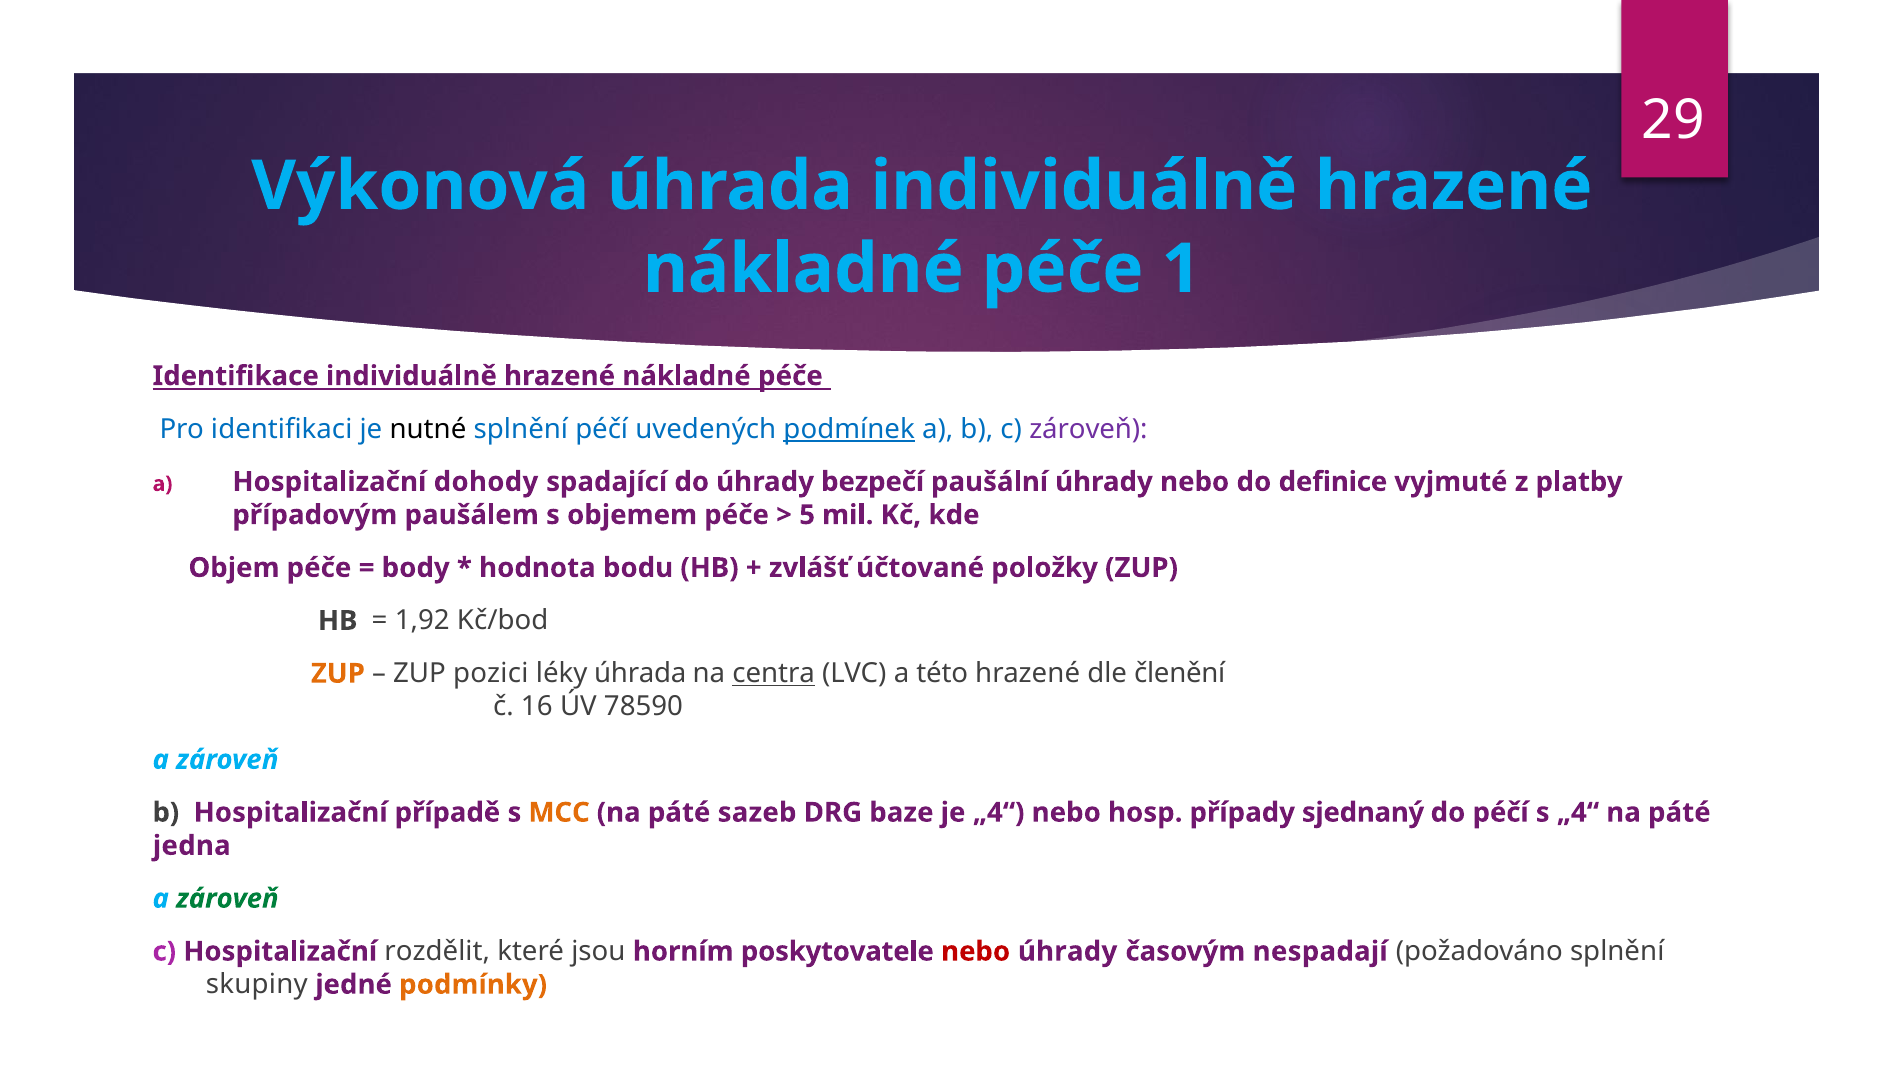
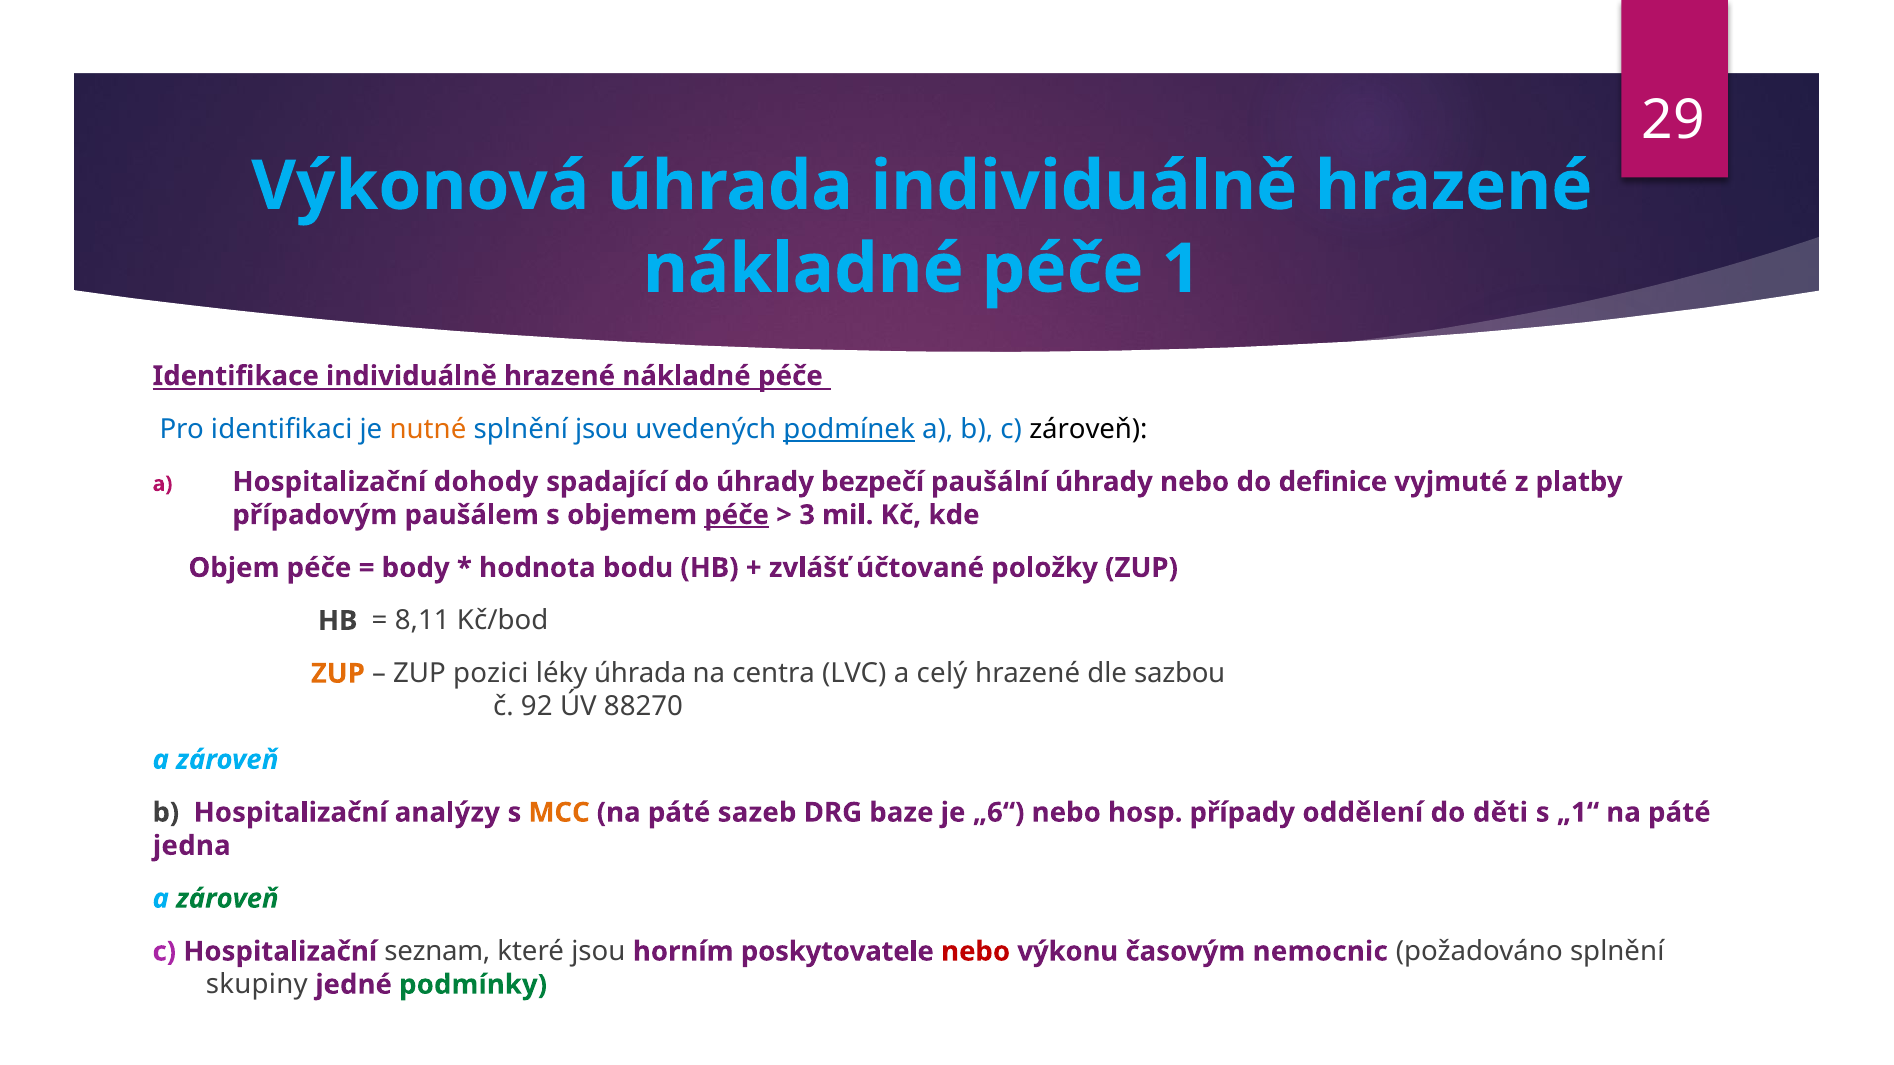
nutné colour: black -> orange (428, 429)
splnění péčí: péčí -> jsou (602, 429)
zároveň colour: purple -> black (1088, 429)
péče underline: none -> present (737, 515)
5: 5 -> 3 (807, 515)
1,92: 1,92 -> 8,11 (422, 621)
centra underline: present -> none (774, 674)
této: této -> celý (942, 674)
členění: členění -> sazbou (1180, 674)
16: 16 -> 92 (537, 707)
78590: 78590 -> 88270 (643, 707)
případě: případě -> analýzy (447, 813)
je „4“: „4“ -> „6“ (999, 813)
sjednaný: sjednaný -> oddělení (1363, 813)
do péčí: péčí -> děti (1500, 813)
s „4“: „4“ -> „1“ (1578, 813)
rozdělit: rozdělit -> seznam (437, 952)
nebo úhrady: úhrady -> výkonu (1068, 952)
nespadají: nespadají -> nemocnic (1320, 952)
podmínky colour: orange -> green (473, 985)
